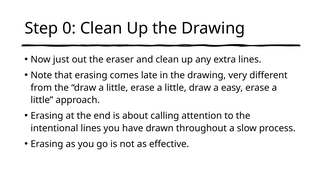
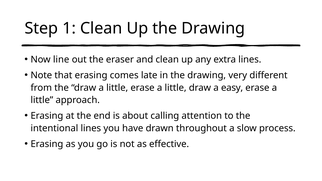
0: 0 -> 1 (69, 28)
just: just -> line (61, 60)
